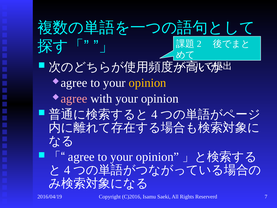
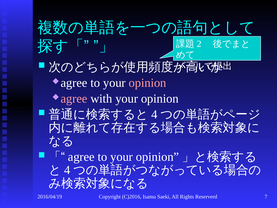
opinion colour: yellow -> pink (148, 83)
